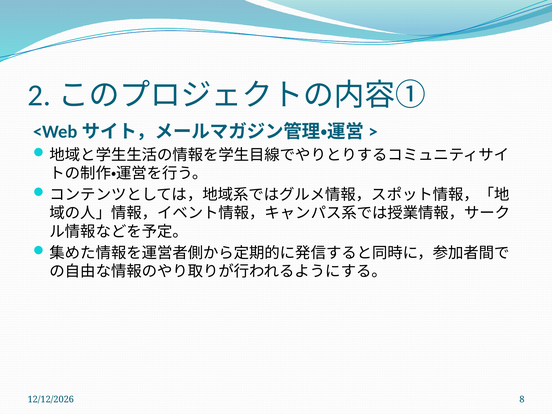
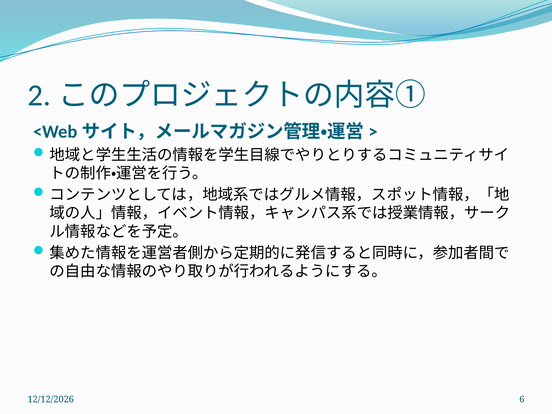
8: 8 -> 6 (522, 399)
